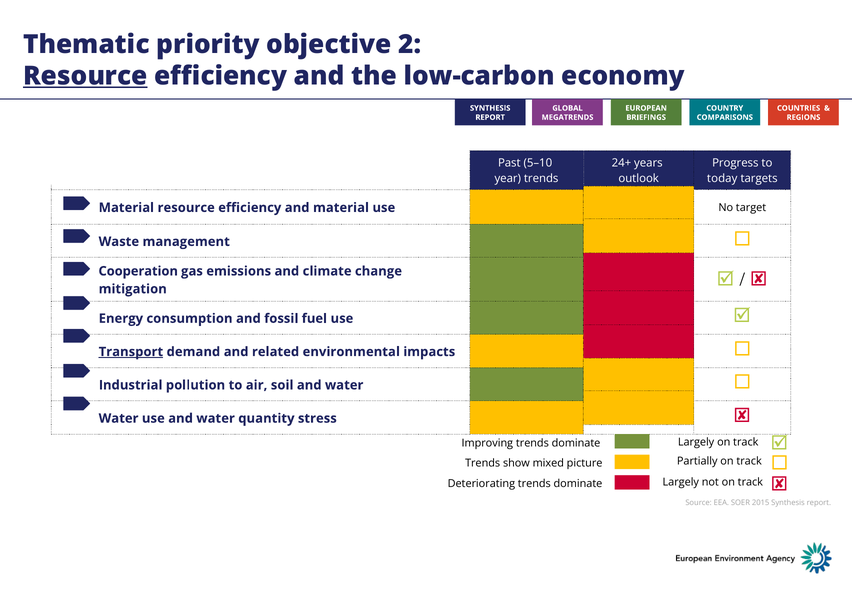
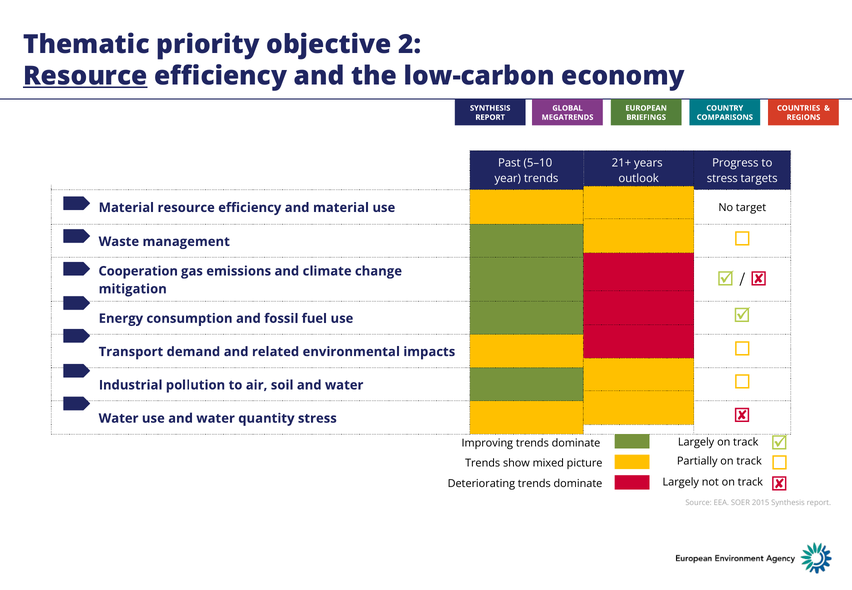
24+: 24+ -> 21+ (621, 163)
today: today -> stress (722, 178)
Transport underline: present -> none (131, 352)
